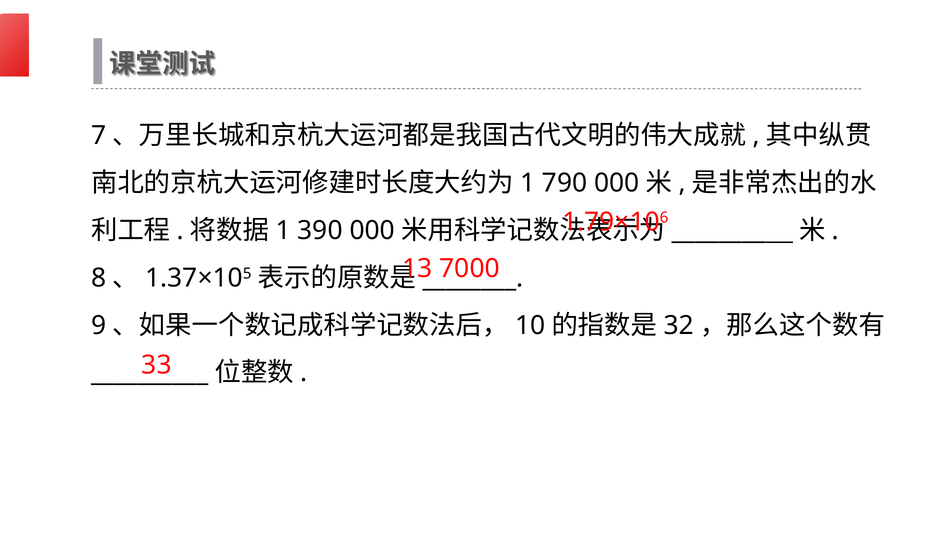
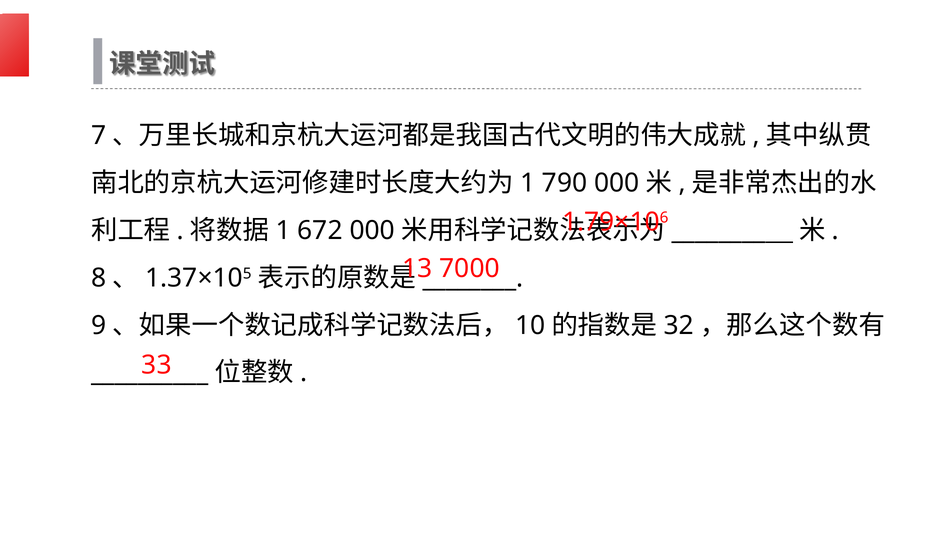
390: 390 -> 672 (320, 230)
